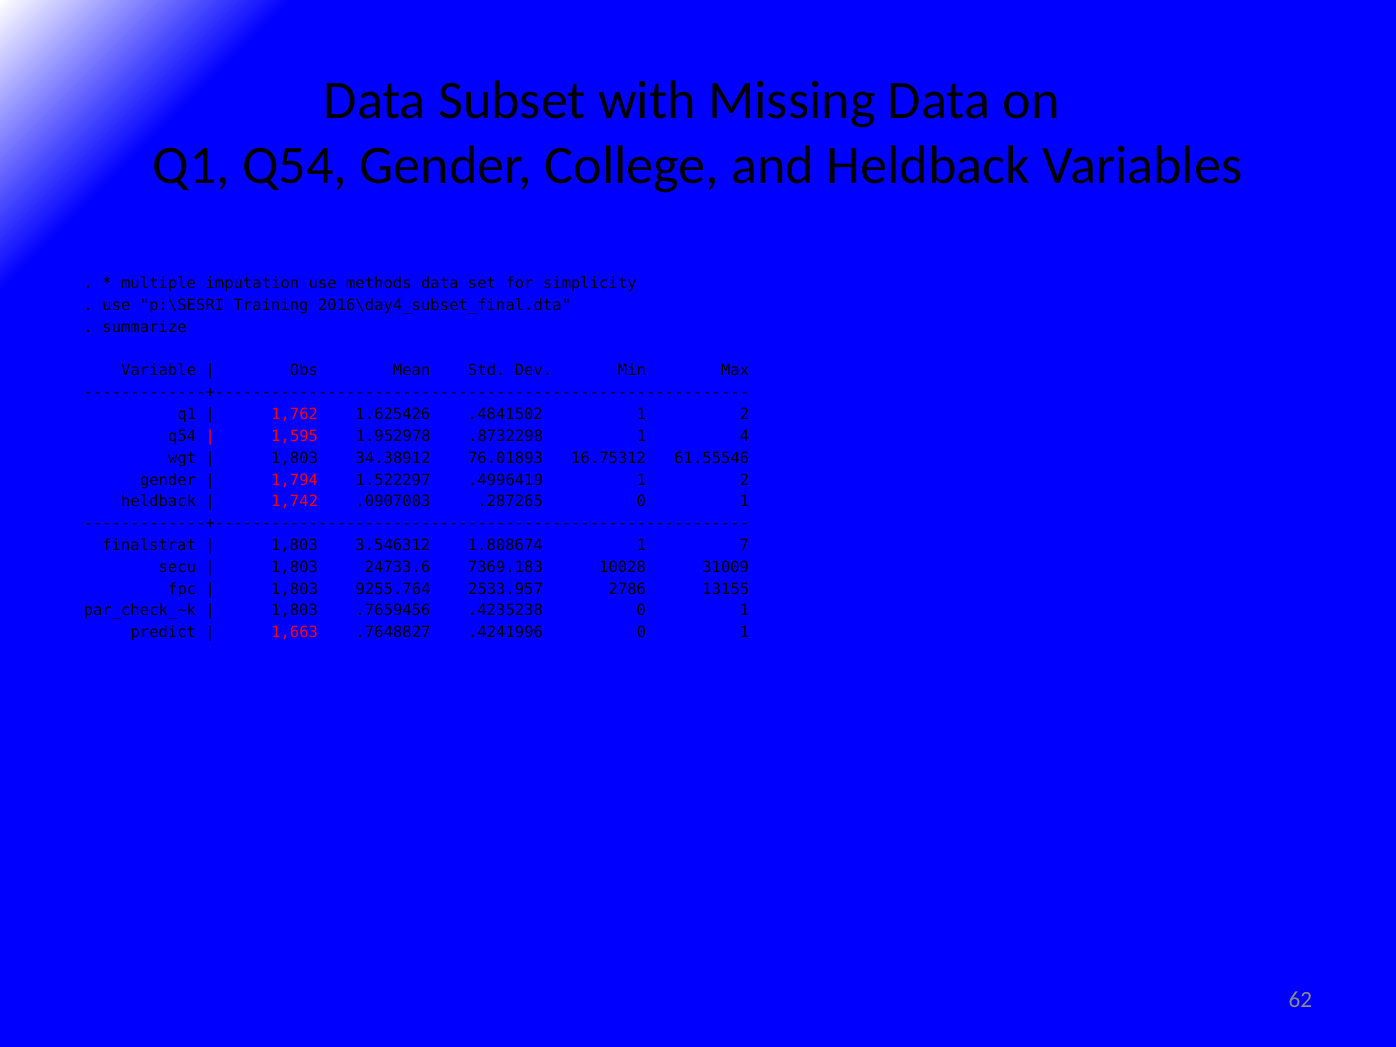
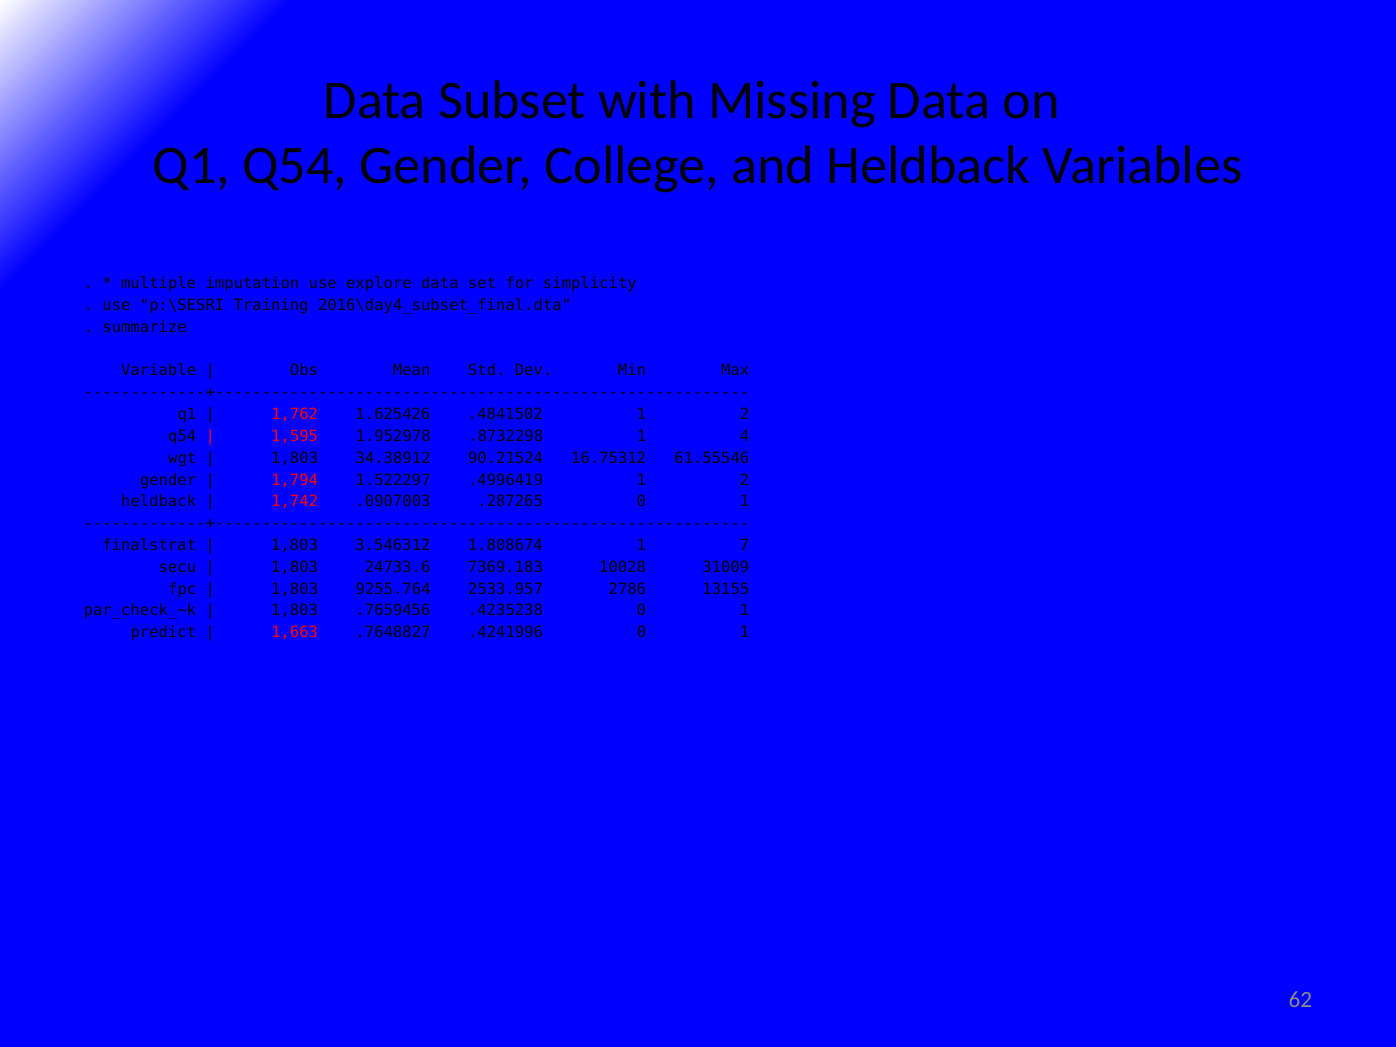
methods: methods -> explore (379, 284)
76.01893: 76.01893 -> 90.21524 (506, 458)
